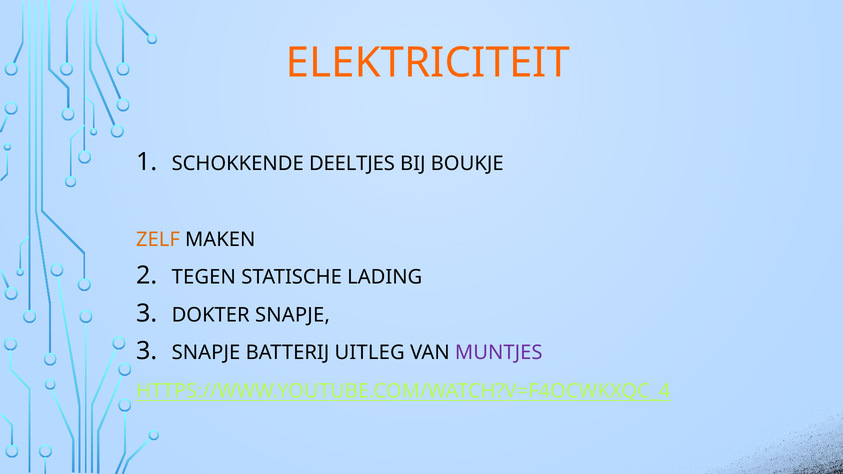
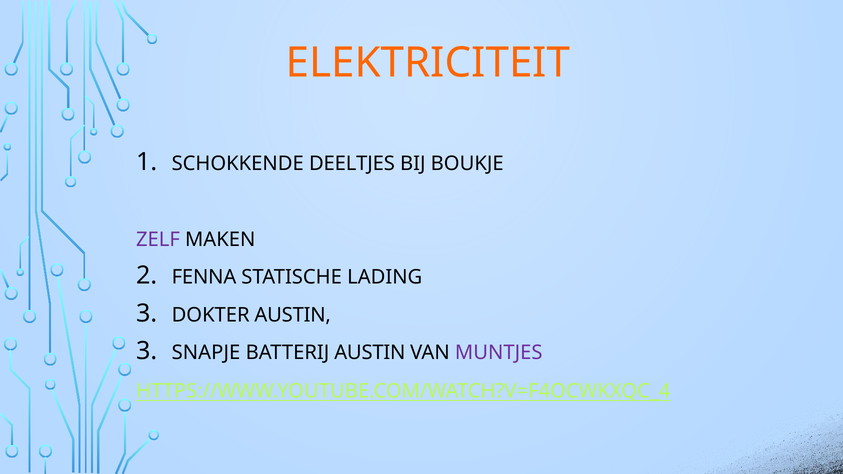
ZELF colour: orange -> purple (158, 239)
TEGEN: TEGEN -> FENNA (204, 277)
DOKTER SNAPJE: SNAPJE -> AUSTIN (293, 315)
BATTERIJ UITLEG: UITLEG -> AUSTIN (370, 353)
